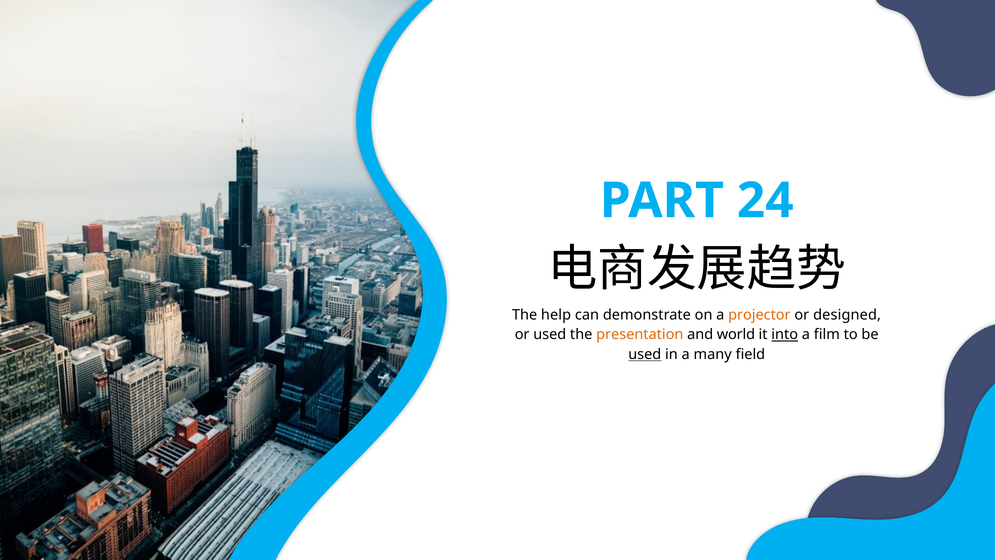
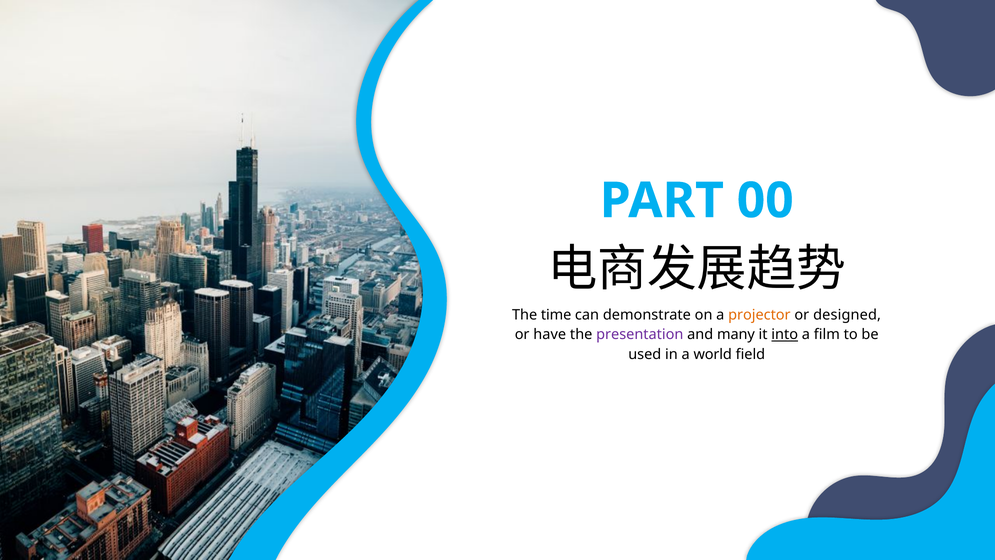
24: 24 -> 00 (765, 201)
help: help -> time (556, 315)
or used: used -> have (550, 334)
presentation colour: orange -> purple (640, 334)
world: world -> many (736, 334)
used underline: present -> none (645, 354)
many: many -> world (713, 354)
